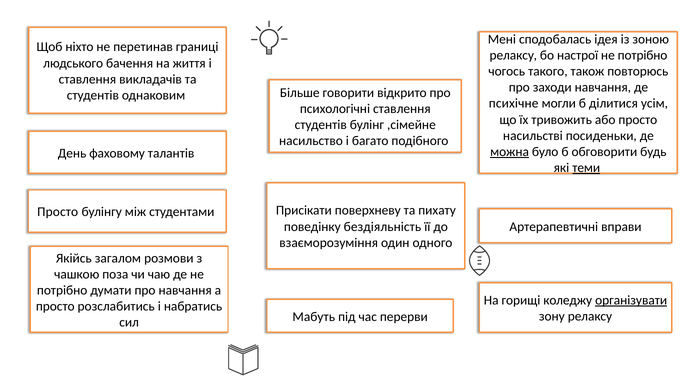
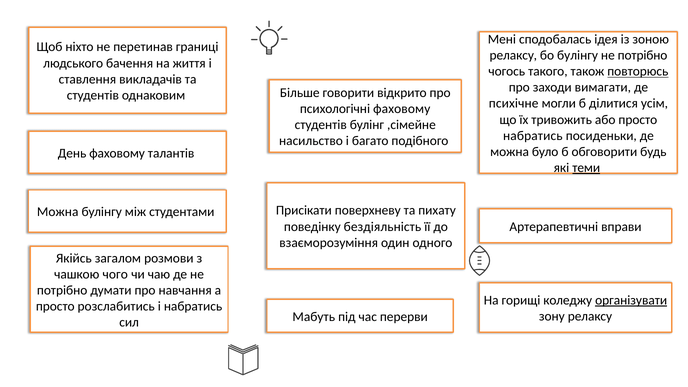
бо настрої: настрої -> булінгу (578, 55)
повторюсь underline: none -> present (638, 71)
заходи навчання: навчання -> вимагати (603, 88)
психологічні ставлення: ставлення -> фаховому (402, 109)
насильстві: насильстві -> набратись (533, 136)
можна underline: present -> none (510, 152)
Просто: Просто -> Можна (58, 212)
поза: поза -> чого (115, 274)
